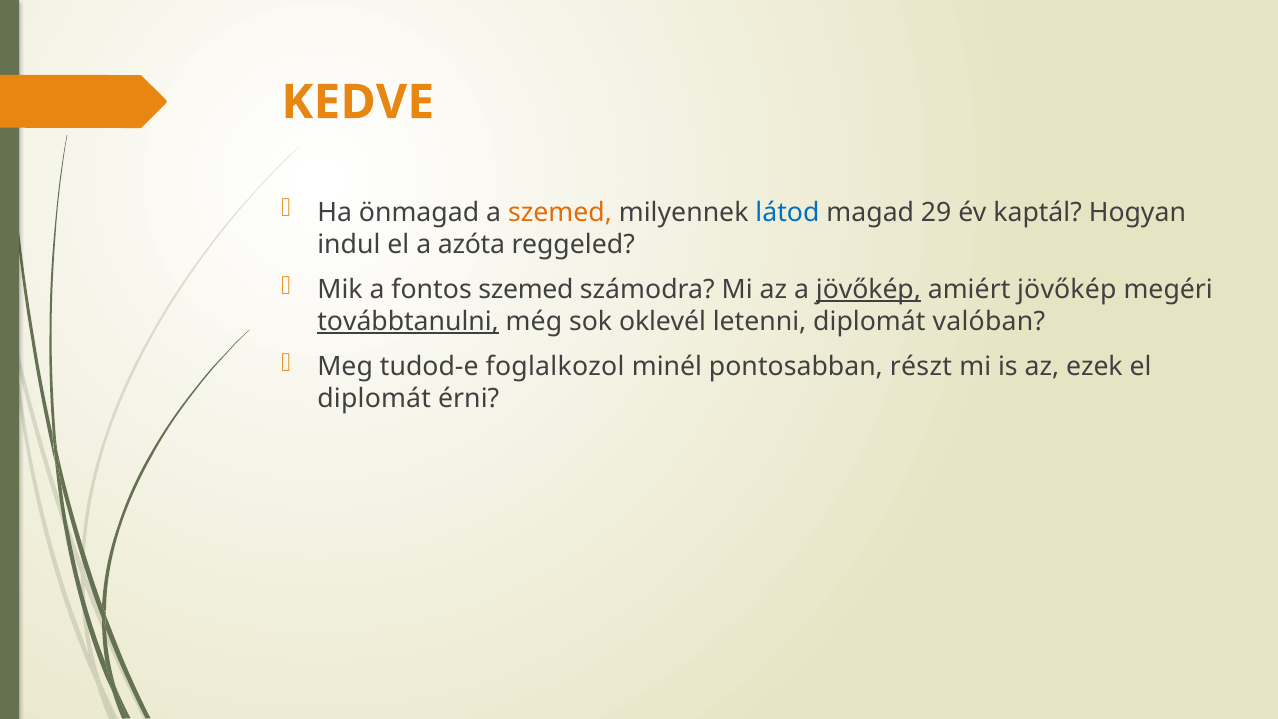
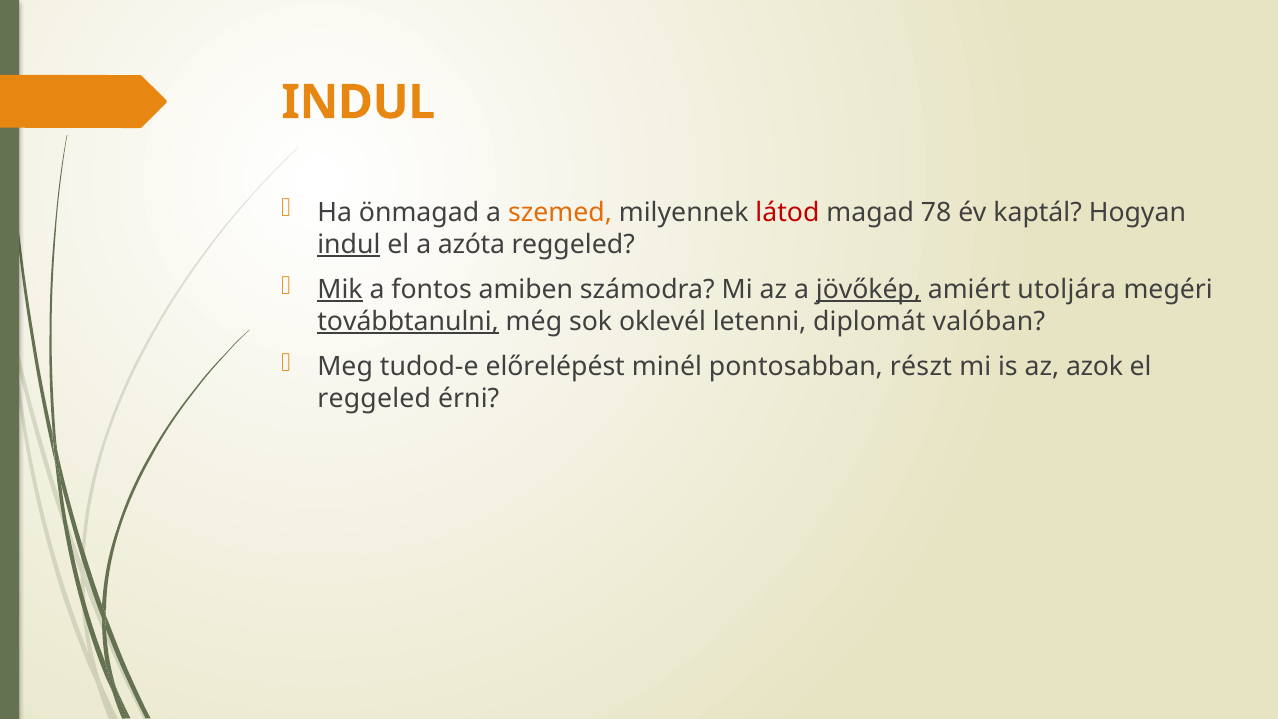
KEDVE: KEDVE -> INDUL (358, 102)
látod colour: blue -> red (787, 212)
29: 29 -> 78 (936, 212)
indul underline: none -> present (349, 244)
Mik underline: none -> present (340, 290)
fontos szemed: szemed -> amiben (526, 290)
amiért jövőkép: jövőkép -> utoljára (1067, 290)
foglalkozol: foglalkozol -> előrelépést (555, 367)
ezek: ezek -> azok (1095, 367)
diplomát: diplomát -> reggeled (374, 399)
